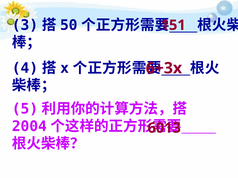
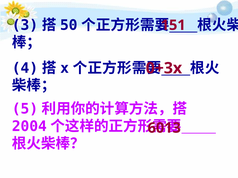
6+3x: 6+3x -> 0+3x (164, 68)
